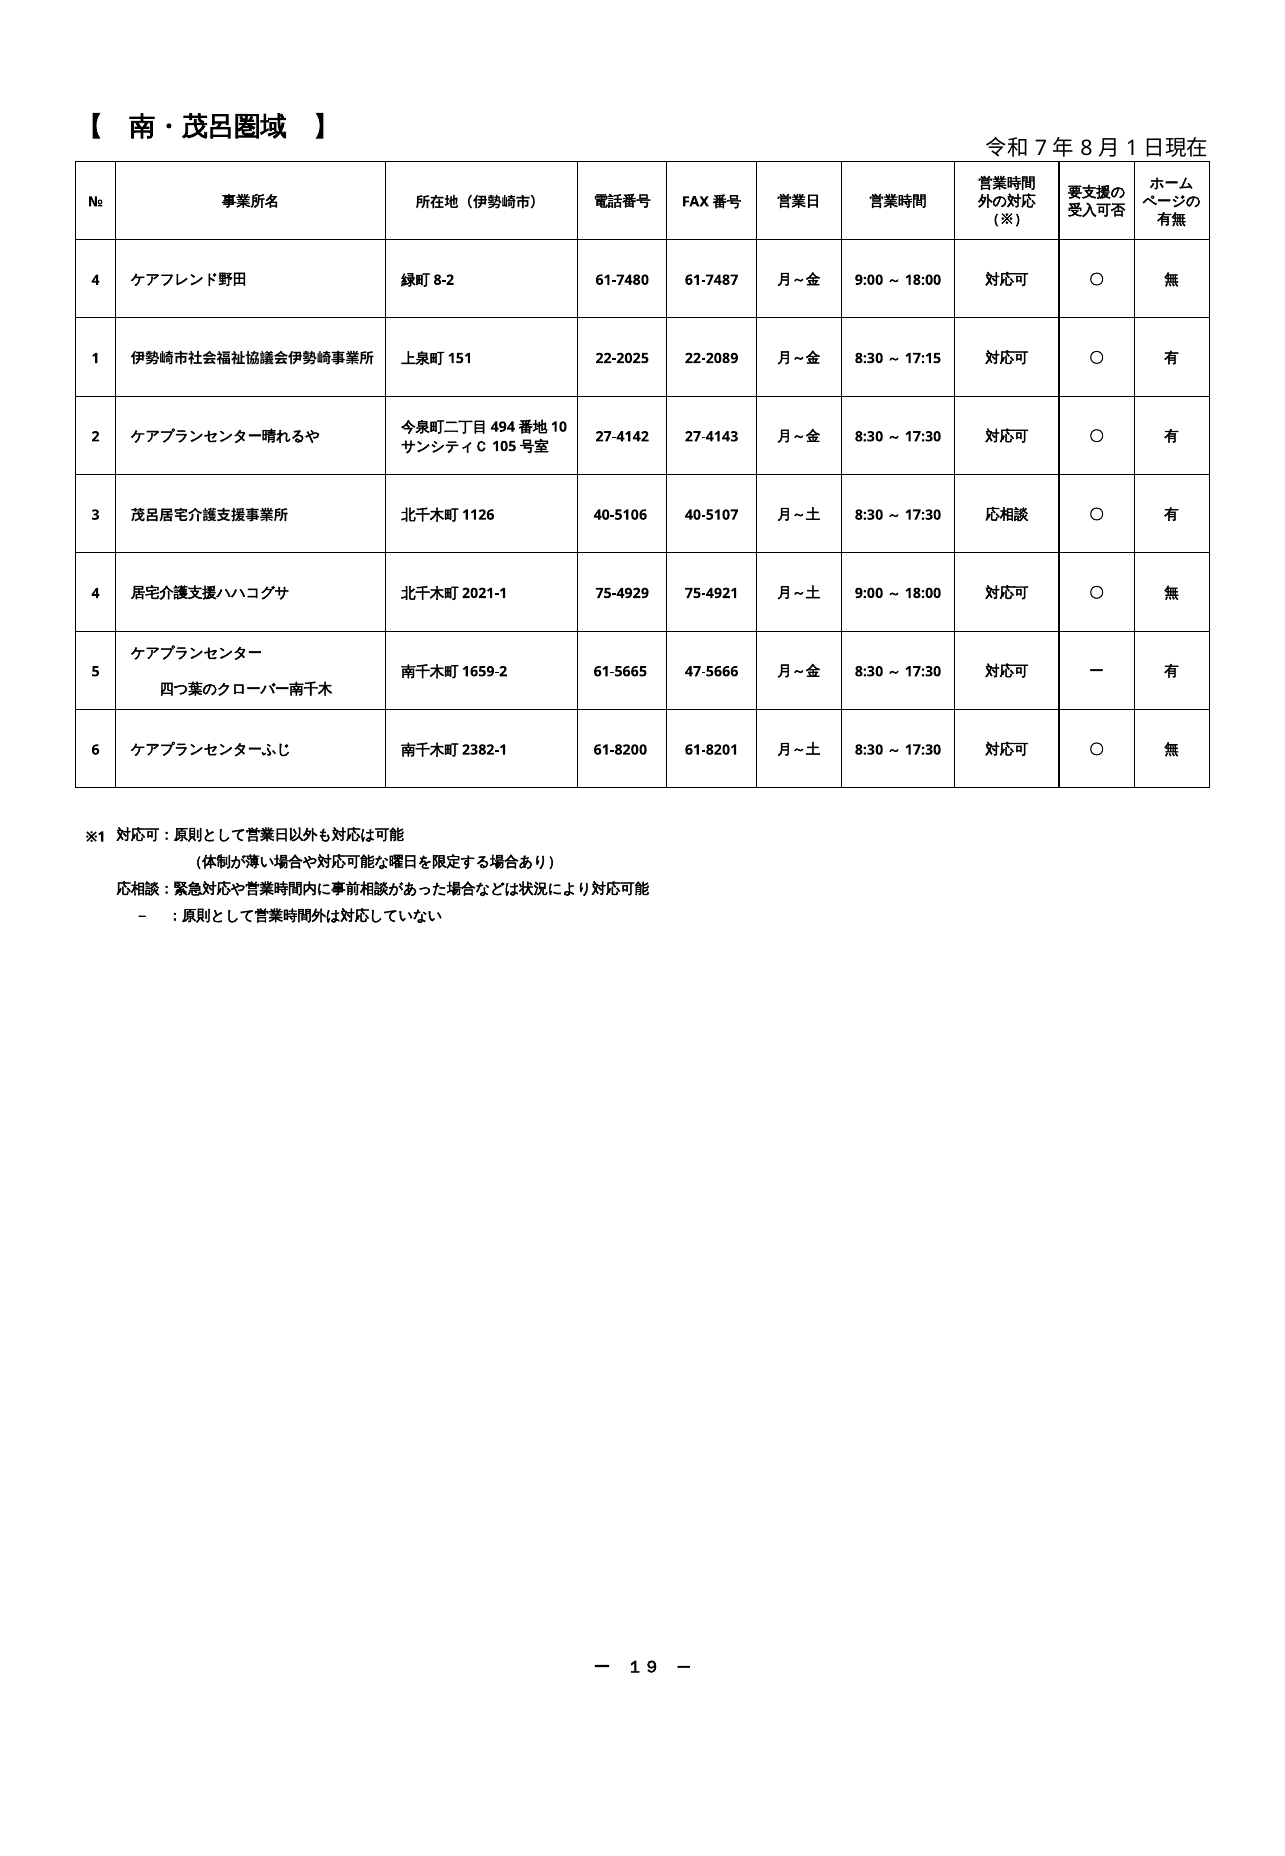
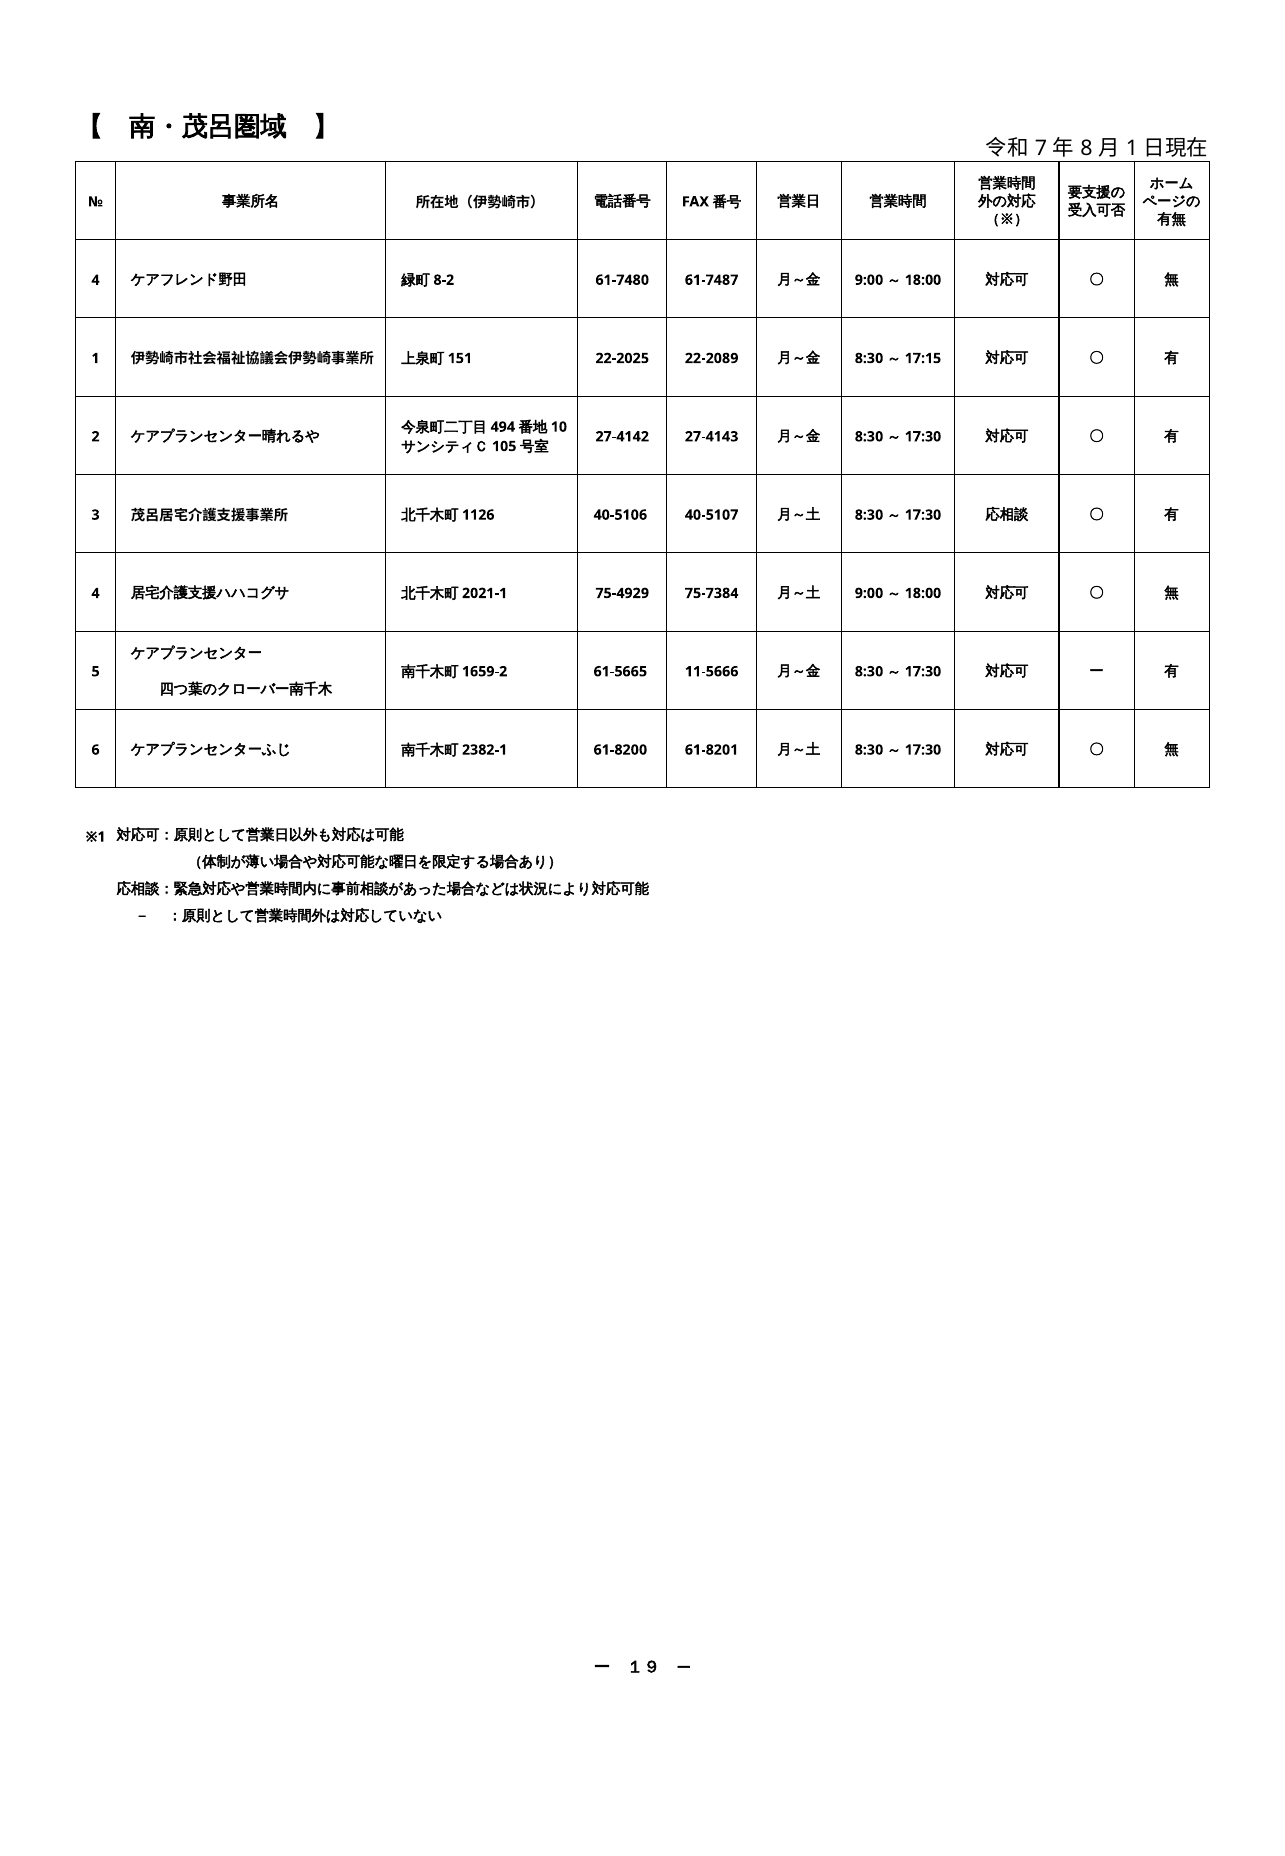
75-4921: 75-4921 -> 75-7384 (712, 593)
47-5666: 47-5666 -> 11-5666 (712, 672)
